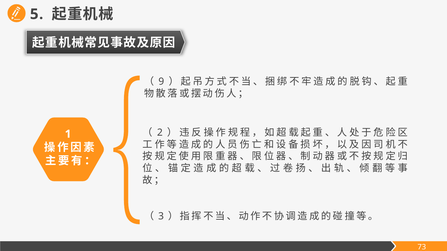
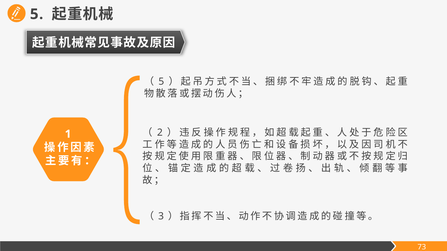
9: 9 -> 5 (161, 82)
